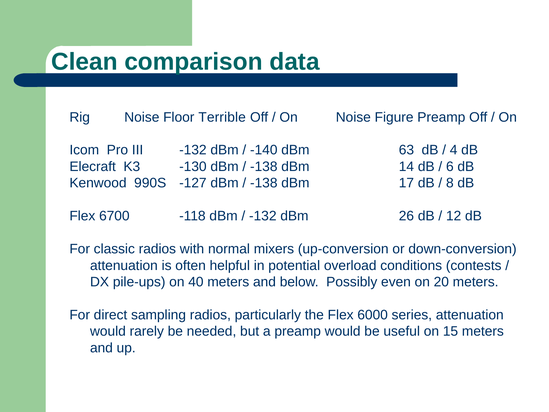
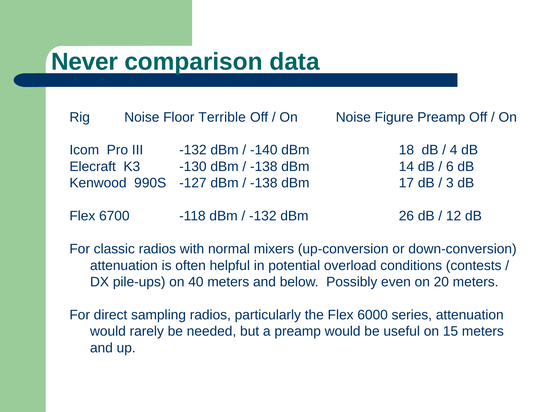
Clean: Clean -> Never (85, 62)
63: 63 -> 18 (406, 150)
8: 8 -> 3 (450, 183)
